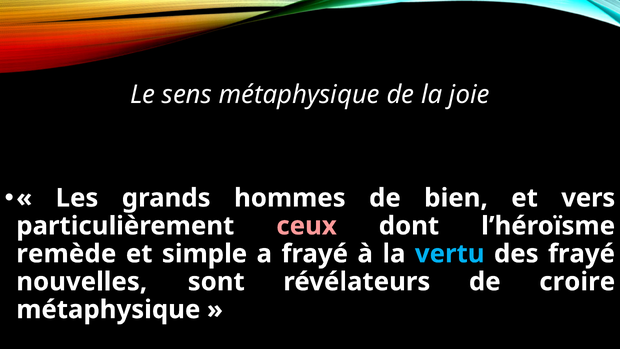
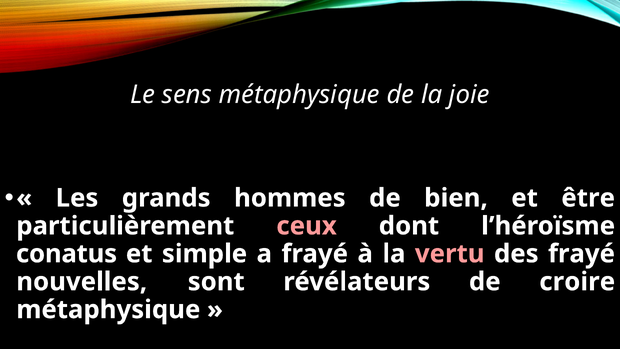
vers: vers -> être (588, 198)
remède: remède -> conatus (67, 254)
vertu colour: light blue -> pink (450, 254)
